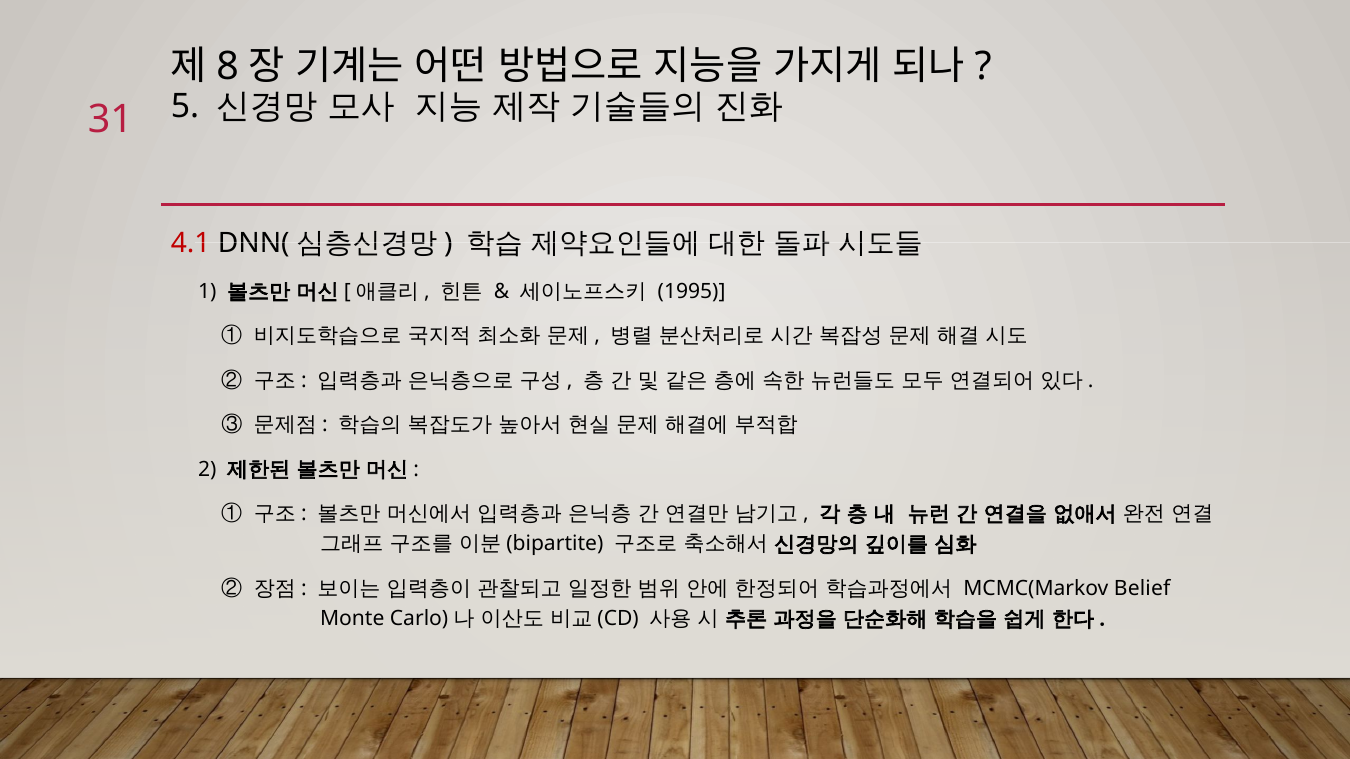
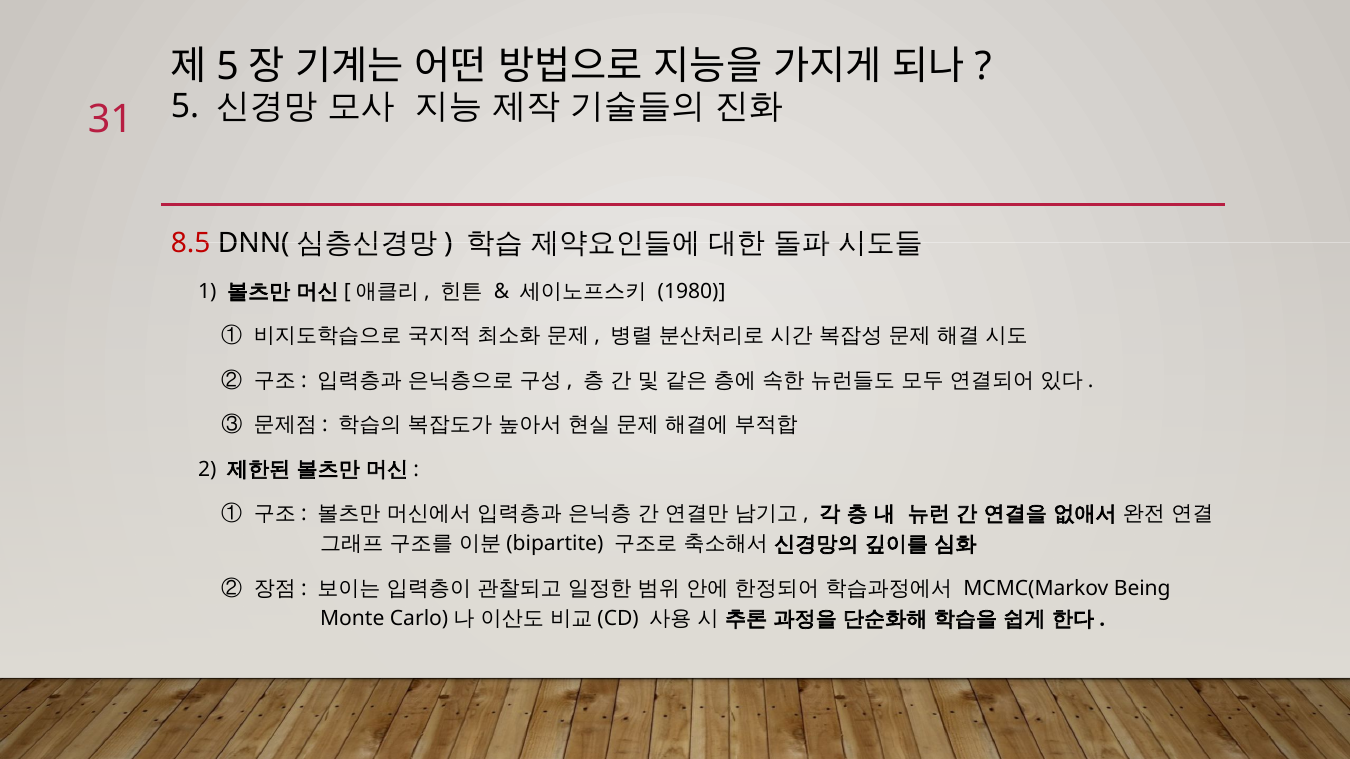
8: 8 -> 5 (228, 67)
4.1: 4.1 -> 8.5 (191, 243)
1995: 1995 -> 1980 (692, 292)
Belief: Belief -> Being (1142, 589)
